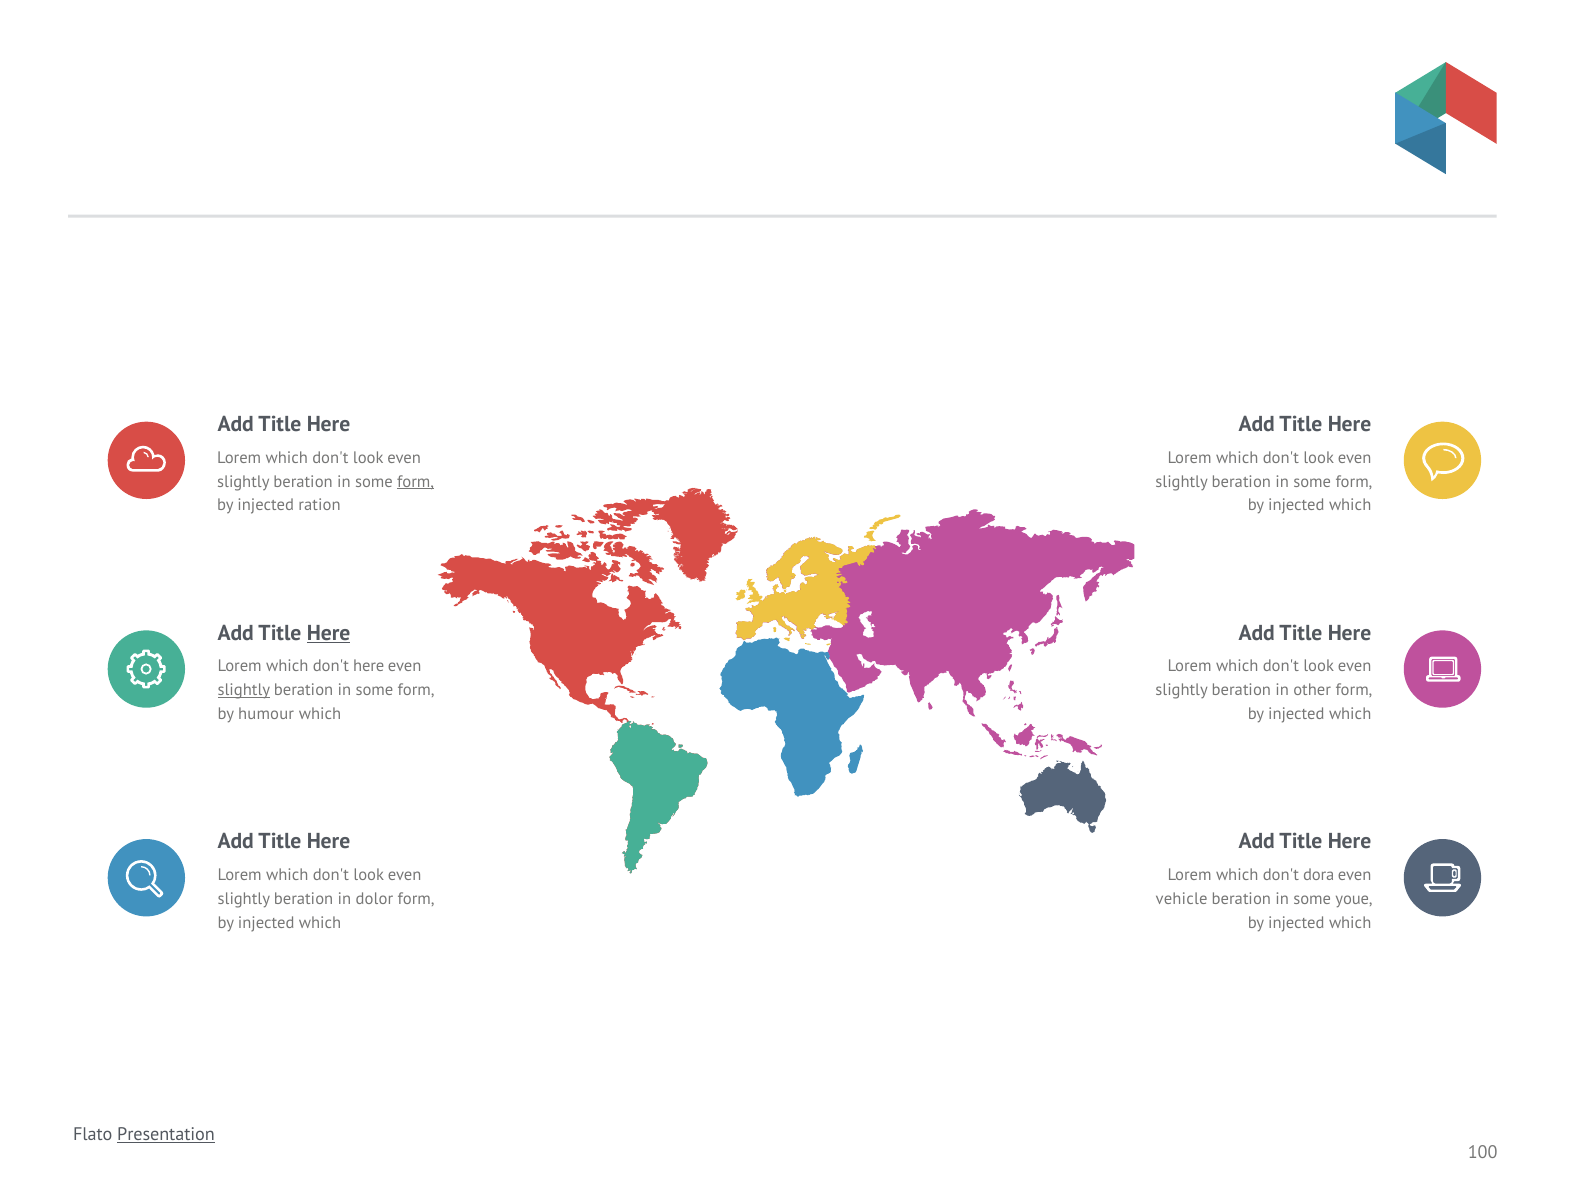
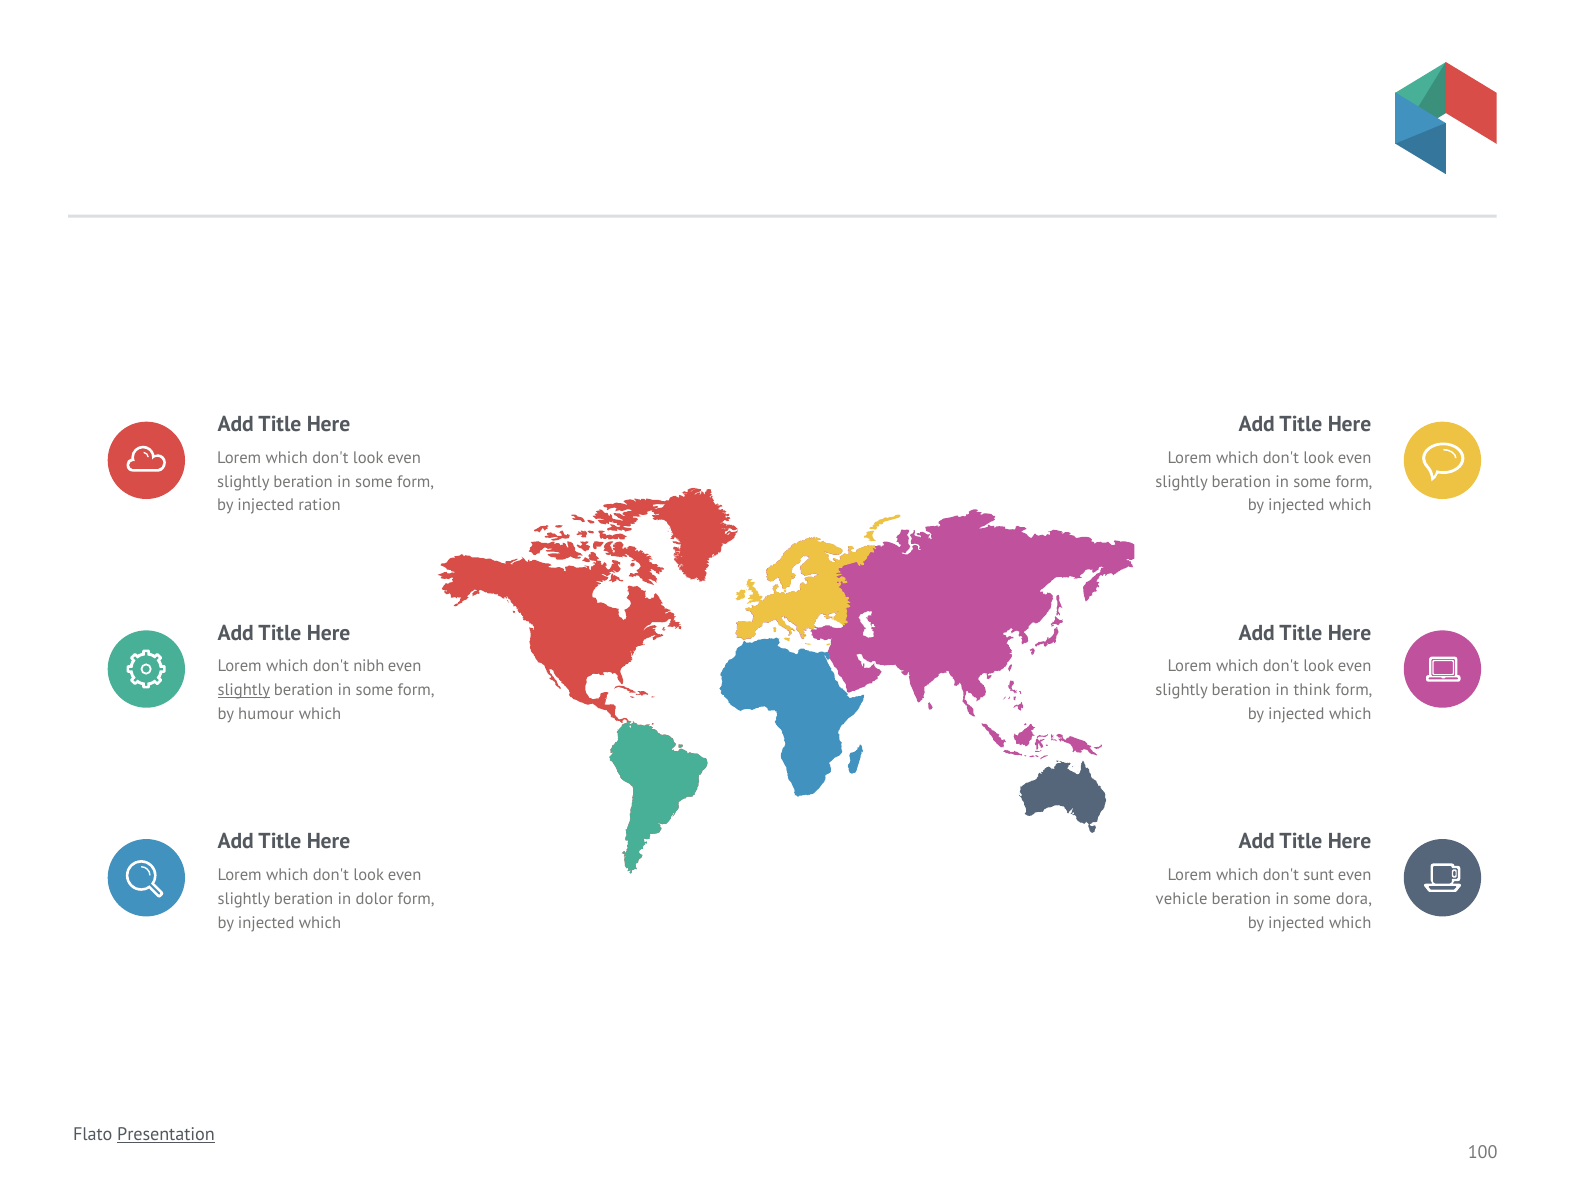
form underline: present -> none (416, 481)
Here underline: present -> none (329, 633)
don't here: here -> nibh (369, 666)
other: other -> think (1312, 690)
dora: dora -> sunt (1319, 875)
youe: youe -> dora (1354, 899)
